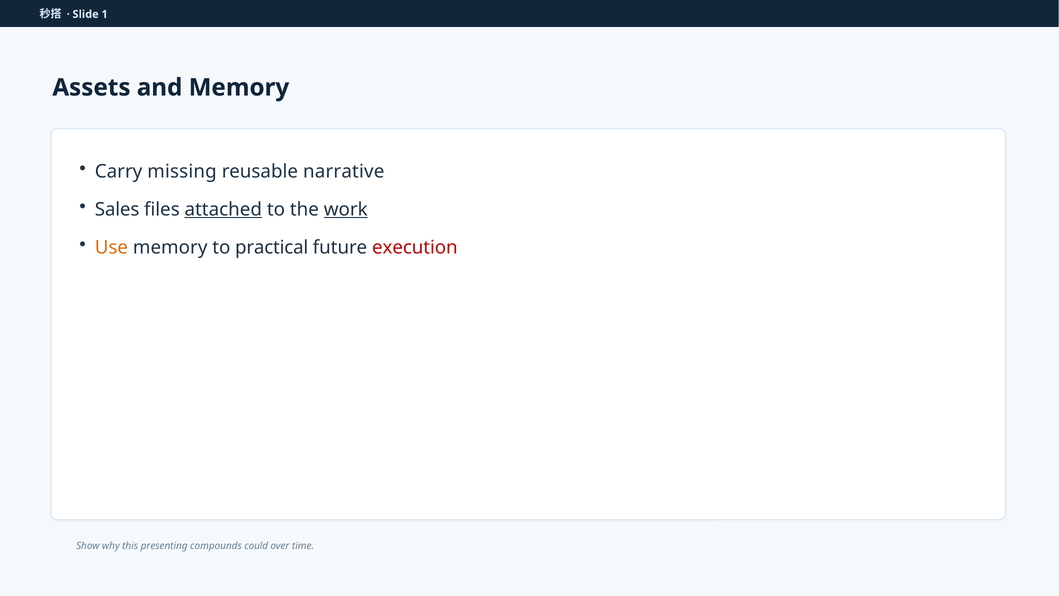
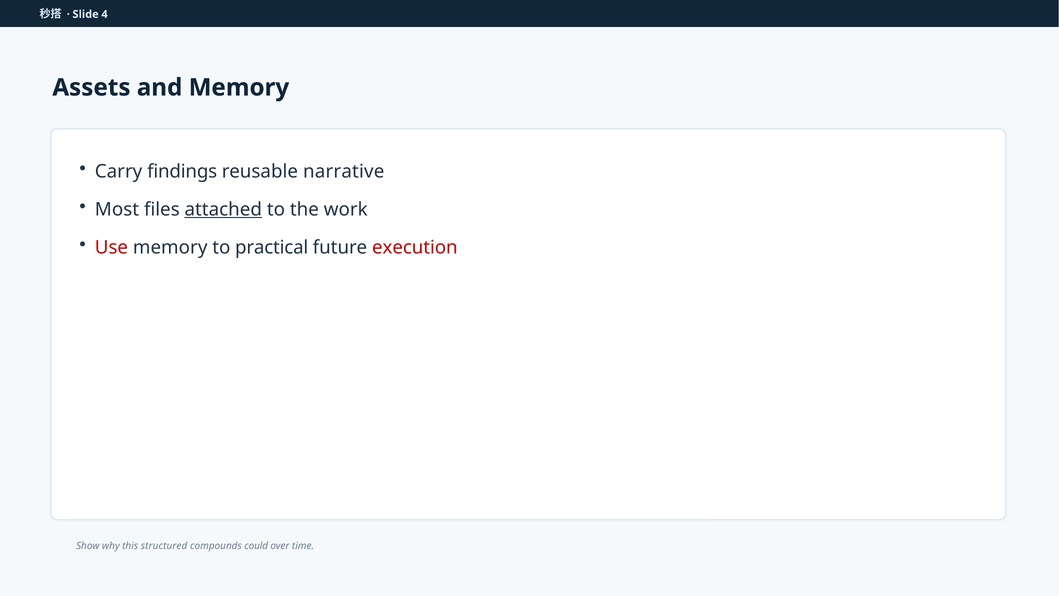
1: 1 -> 4 (105, 14)
missing: missing -> findings (182, 171)
Sales: Sales -> Most (117, 209)
work underline: present -> none (346, 209)
Use colour: orange -> red (111, 247)
presenting: presenting -> structured (164, 546)
